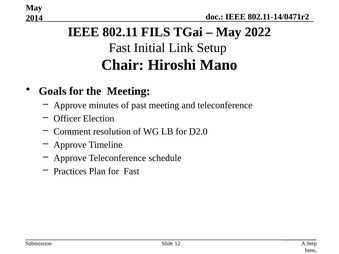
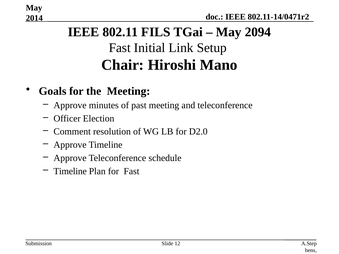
2022: 2022 -> 2094 (258, 32)
Practices: Practices -> Timeline (70, 171)
